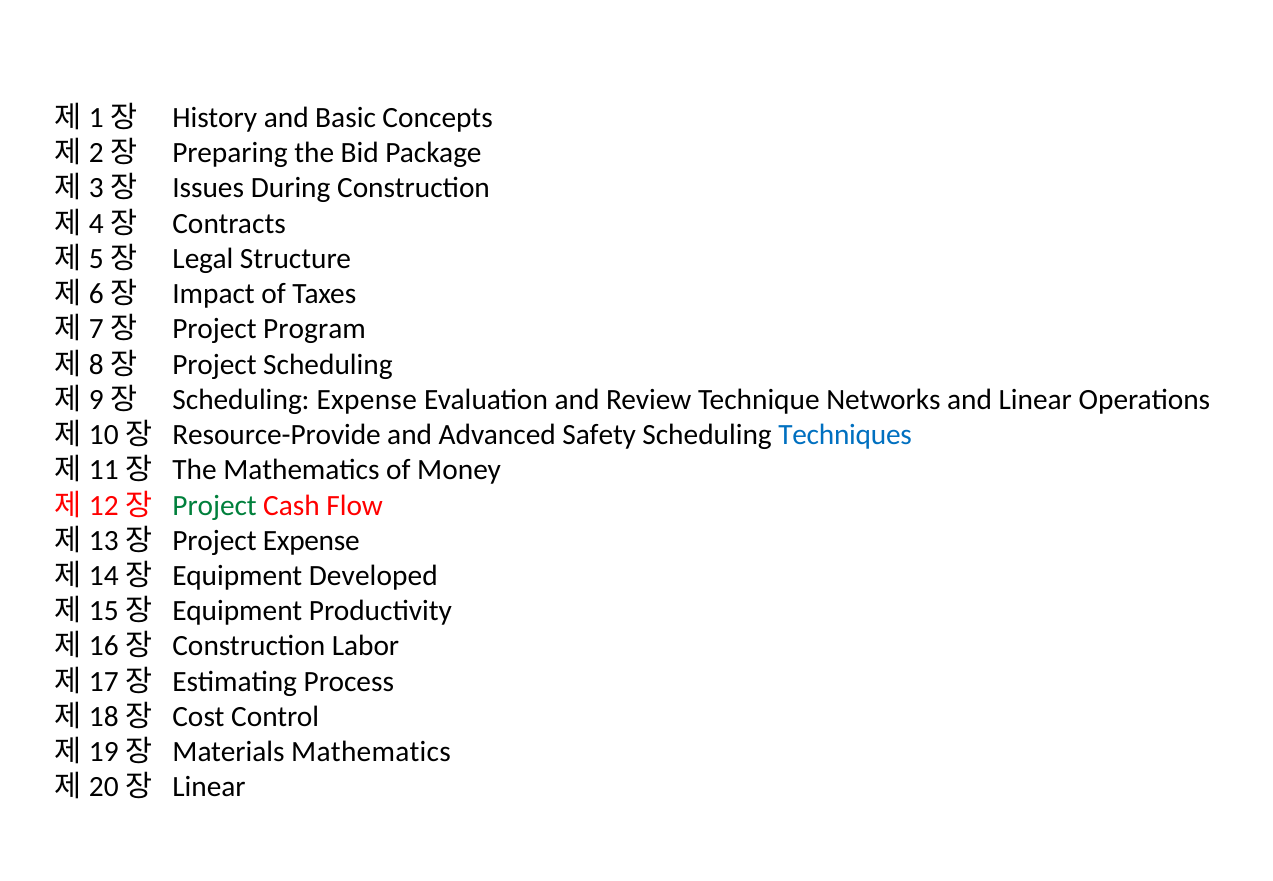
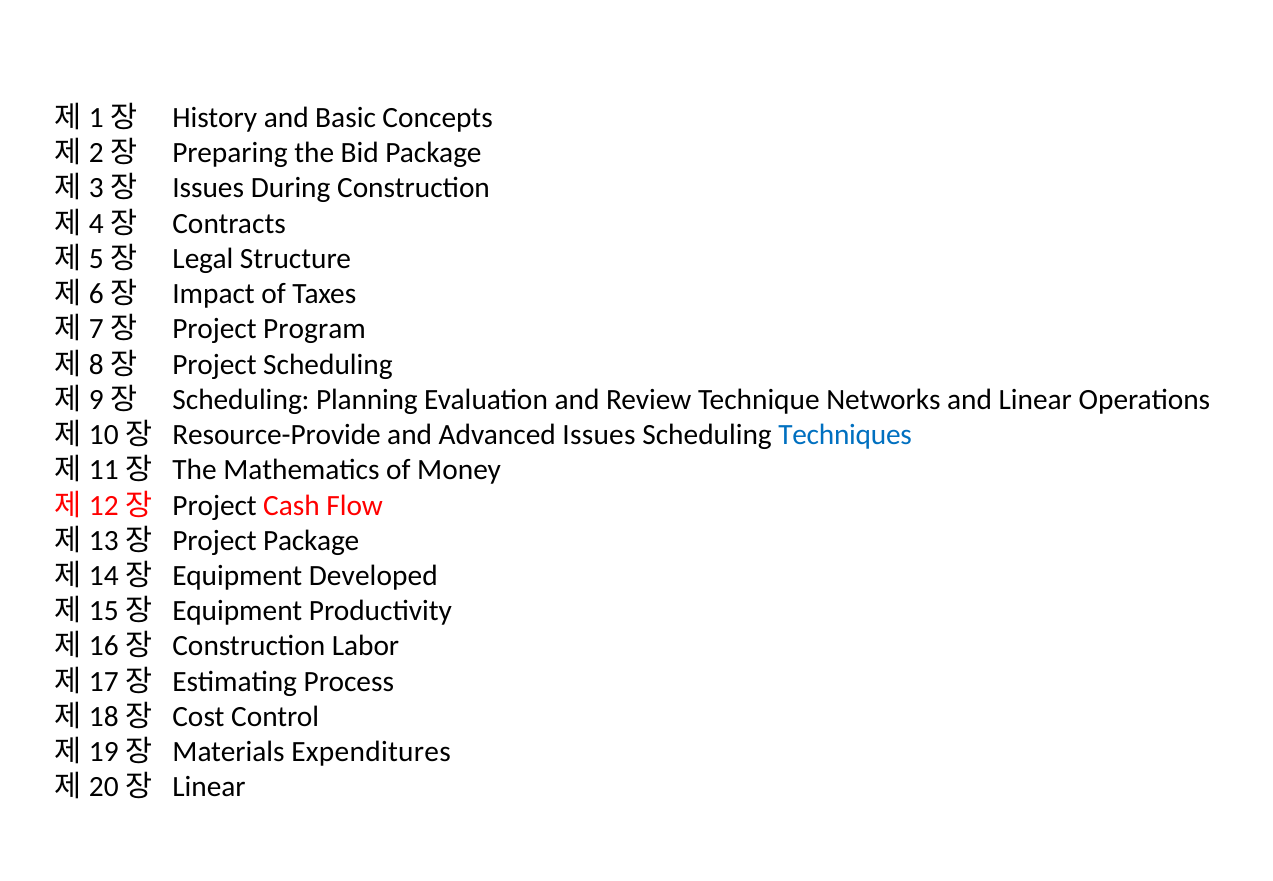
Scheduling Expense: Expense -> Planning (367, 400)
Advanced Safety: Safety -> Issues (599, 435)
Project colour: green -> black (215, 505)
Project Expense: Expense -> Package (311, 541)
Materials Mathematics: Mathematics -> Expenditures (371, 752)
